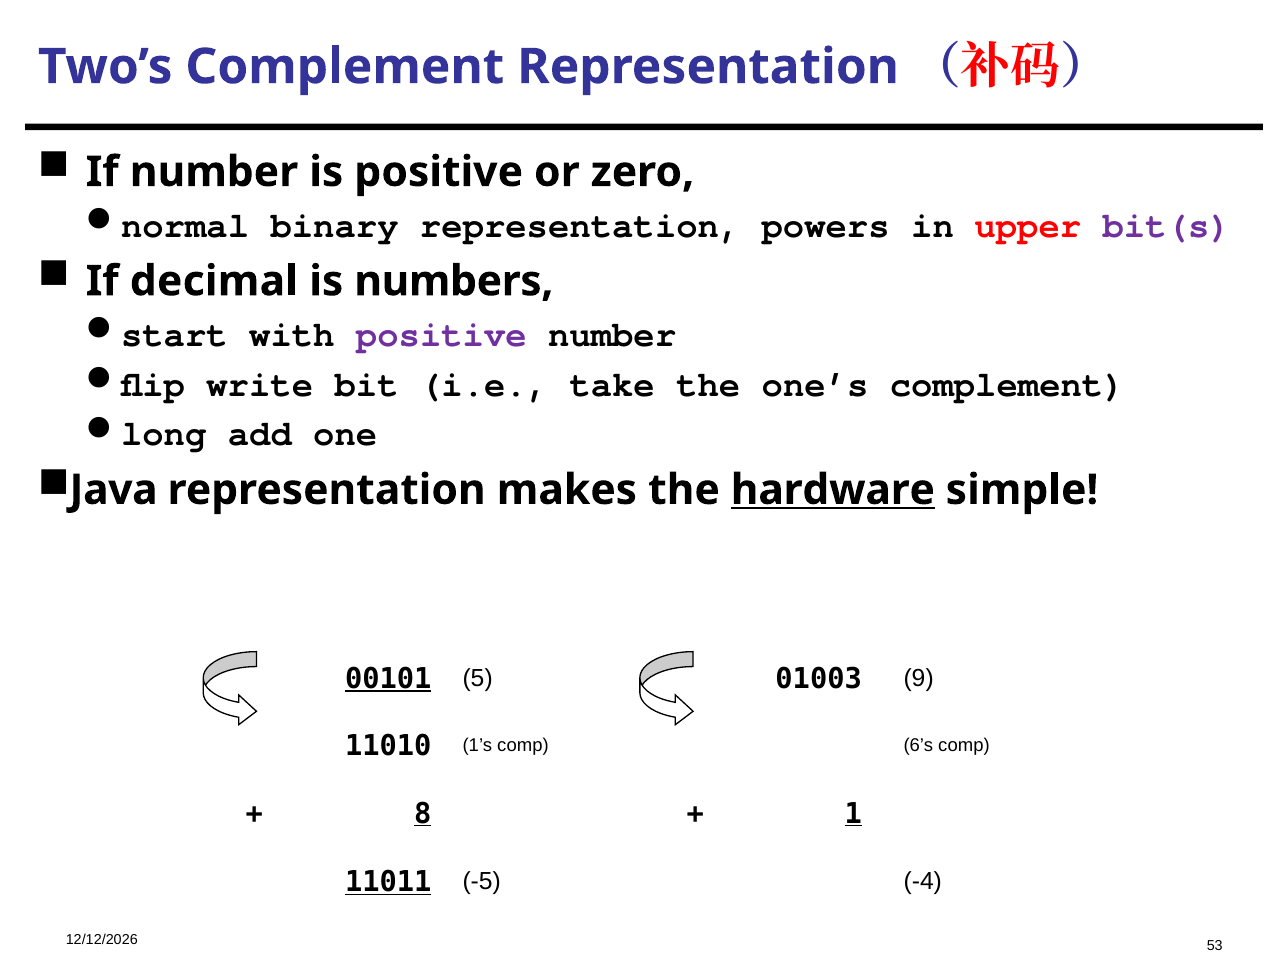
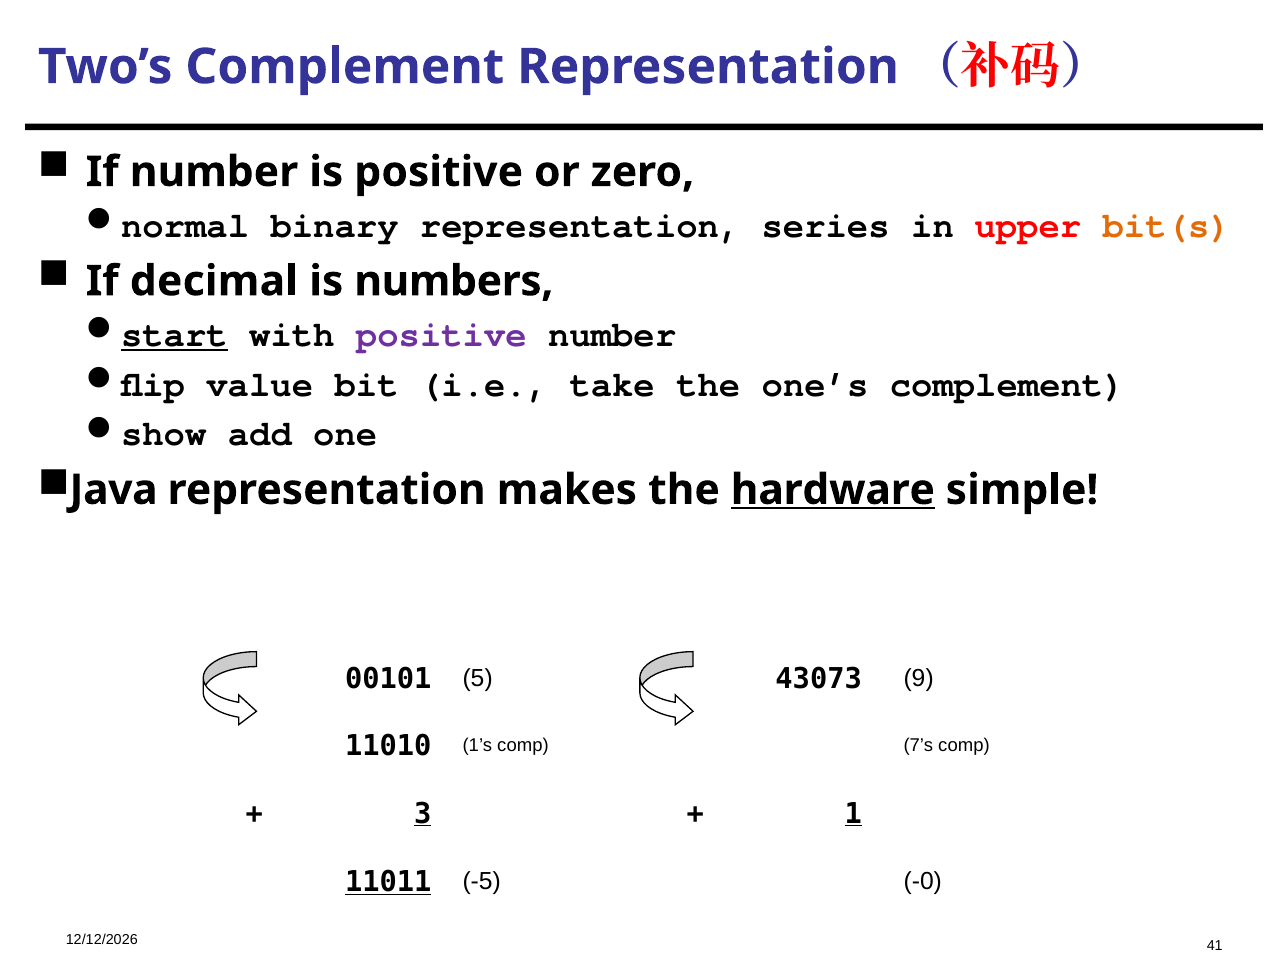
powers: powers -> series (826, 226)
bit(s colour: purple -> orange (1167, 226)
start underline: none -> present (174, 335)
write: write -> value (260, 385)
long: long -> show (164, 434)
00101 underline: present -> none (388, 679)
01003: 01003 -> 43073 (819, 679)
6’s: 6’s -> 7’s (918, 746)
8: 8 -> 3 (423, 815)
-4: -4 -> -0 (923, 882)
53: 53 -> 41 (1215, 946)
